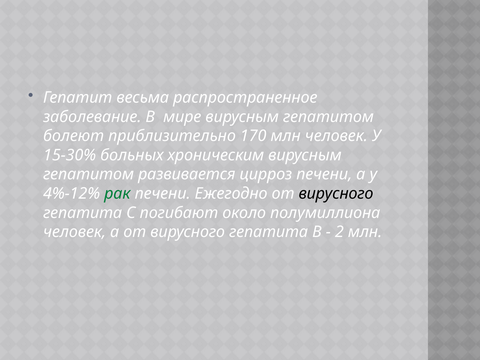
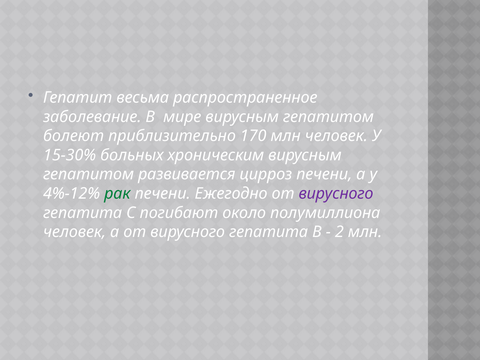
вирусного colour: black -> purple (336, 194)
